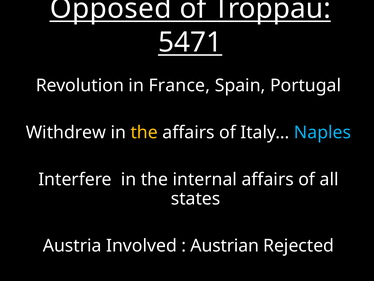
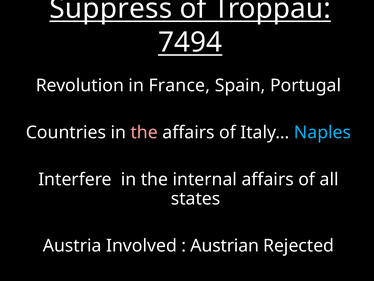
Opposed: Opposed -> Suppress (111, 9)
5471: 5471 -> 7494 (190, 42)
Withdrew: Withdrew -> Countries (66, 132)
the colour: yellow -> pink (144, 132)
